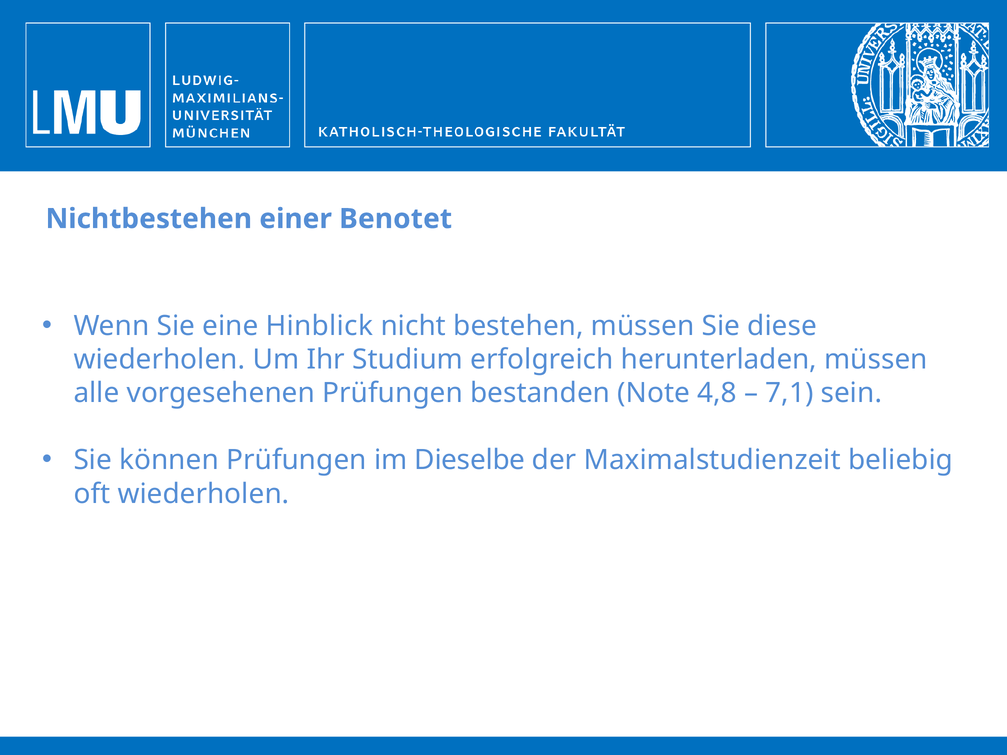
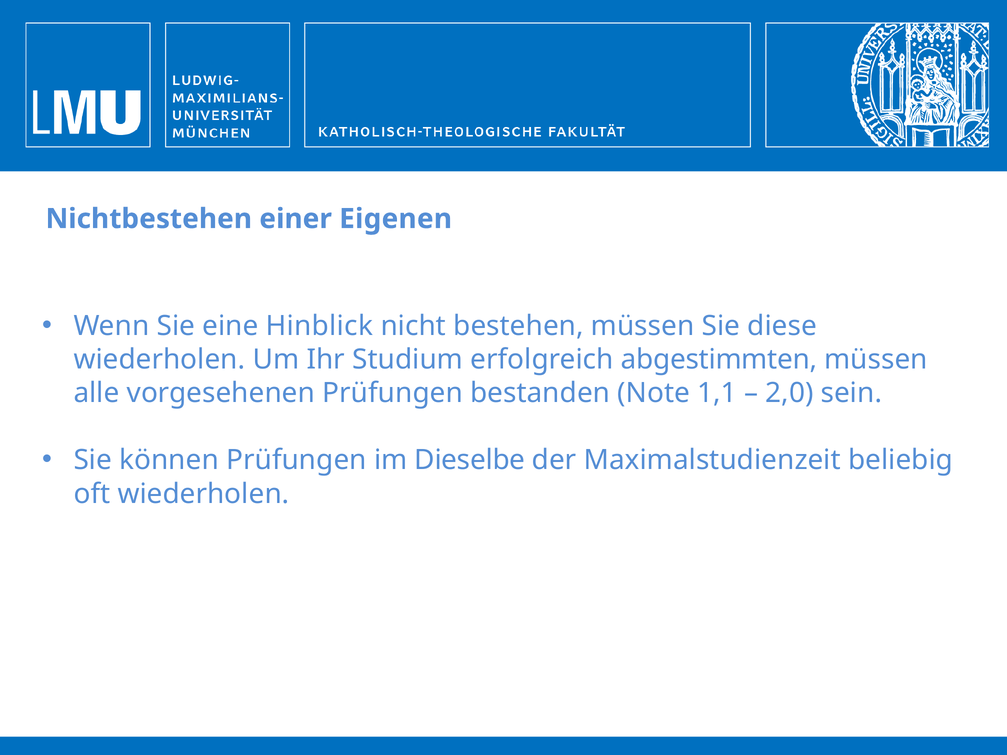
Benotet: Benotet -> Eigenen (396, 219)
herunterladen: herunterladen -> abgestimmten (719, 360)
4,8: 4,8 -> 1,1 (717, 393)
7,1: 7,1 -> 2,0 (789, 393)
